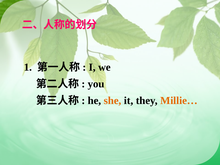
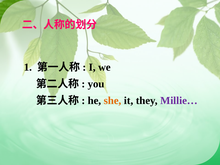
Millie… colour: orange -> purple (179, 101)
